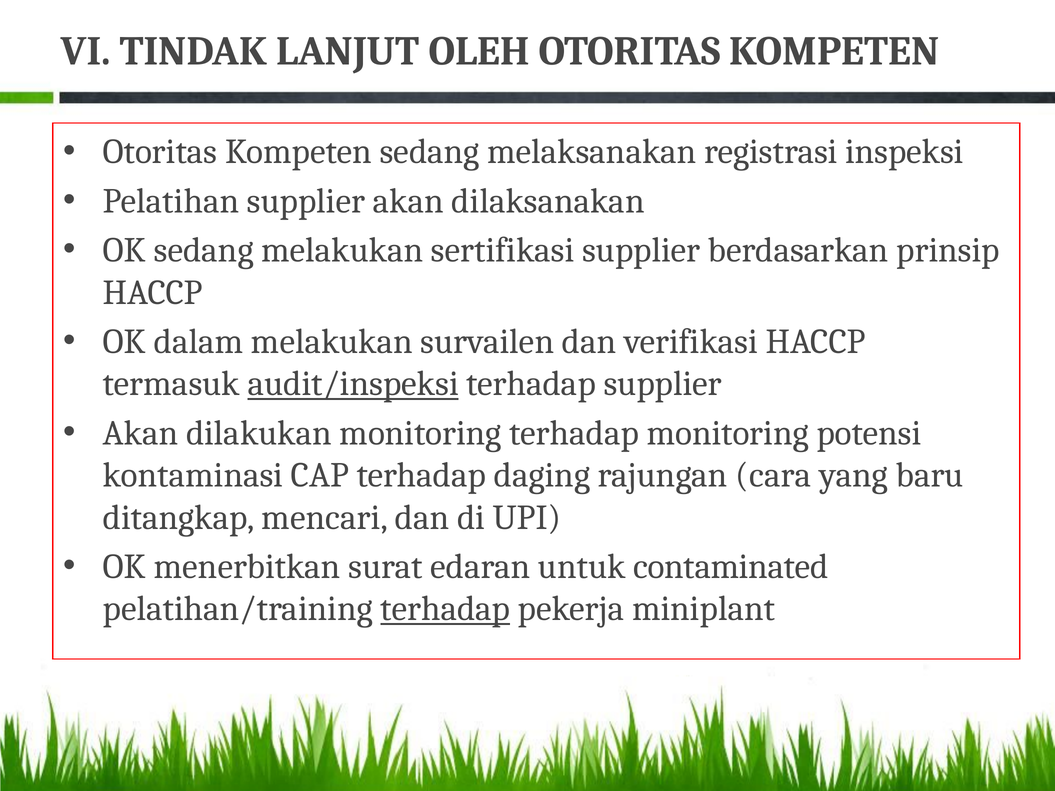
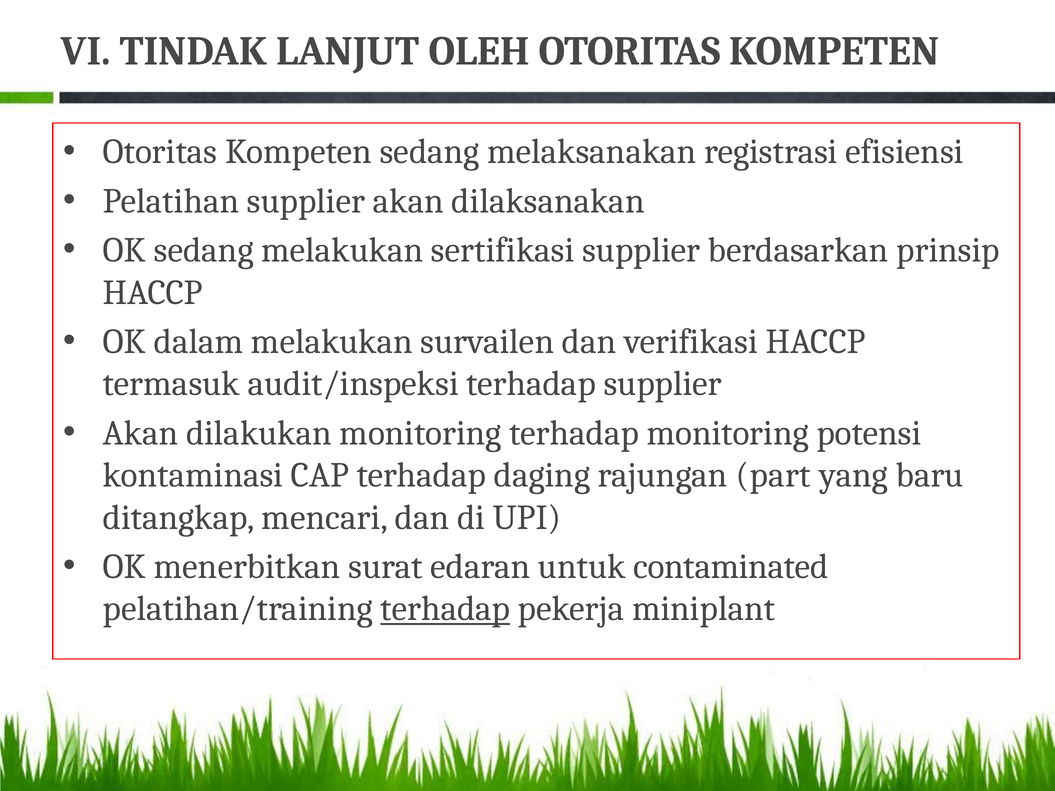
inspeksi: inspeksi -> efisiensi (904, 152)
audit/inspeksi underline: present -> none (353, 384)
cara: cara -> part (773, 475)
